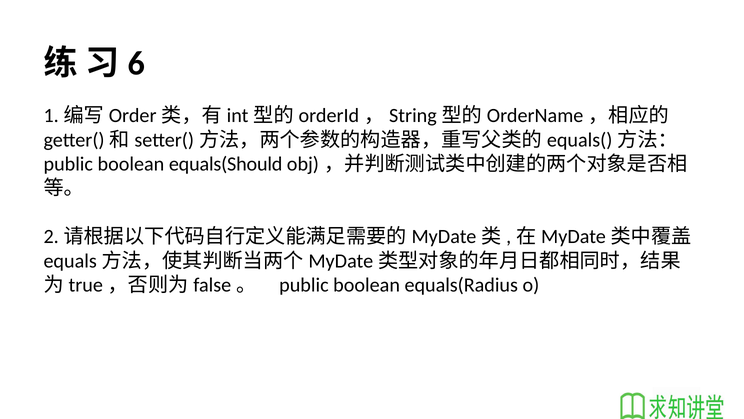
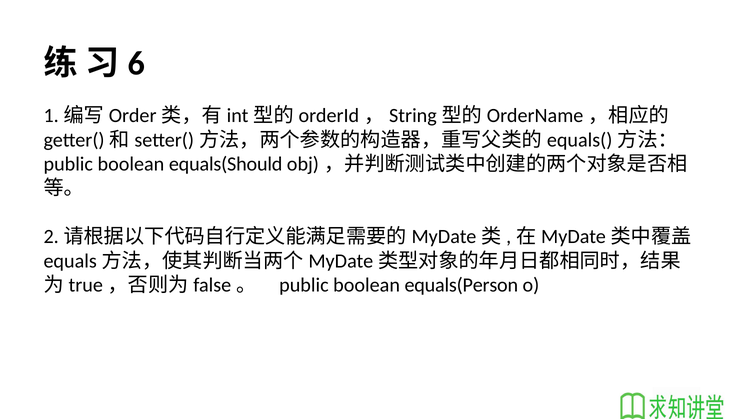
equals(Radius: equals(Radius -> equals(Person (461, 285)
